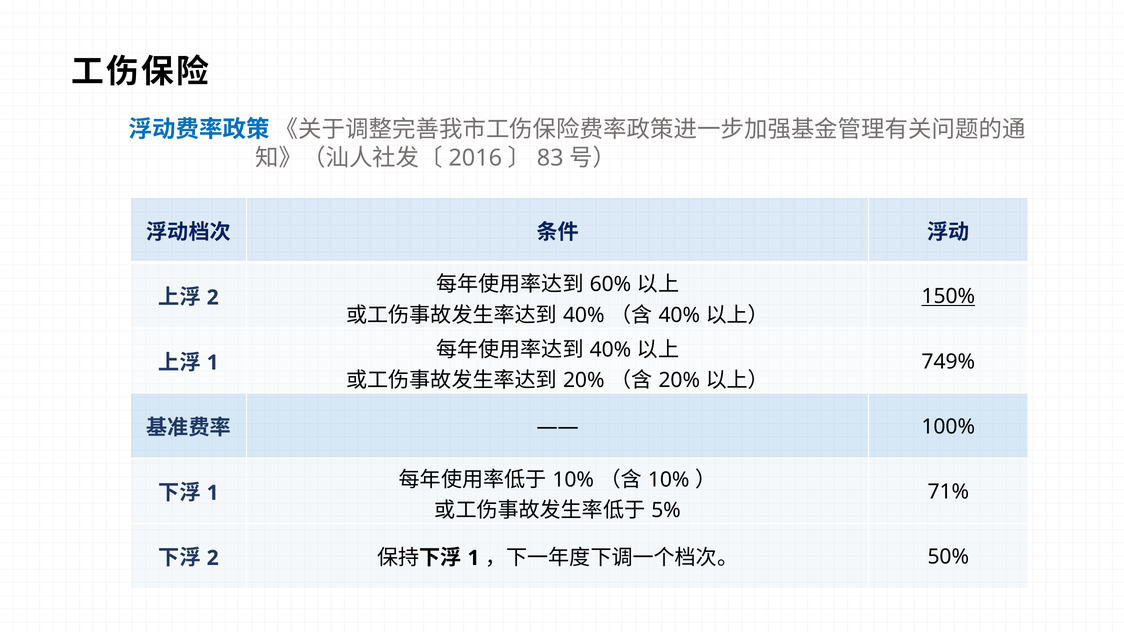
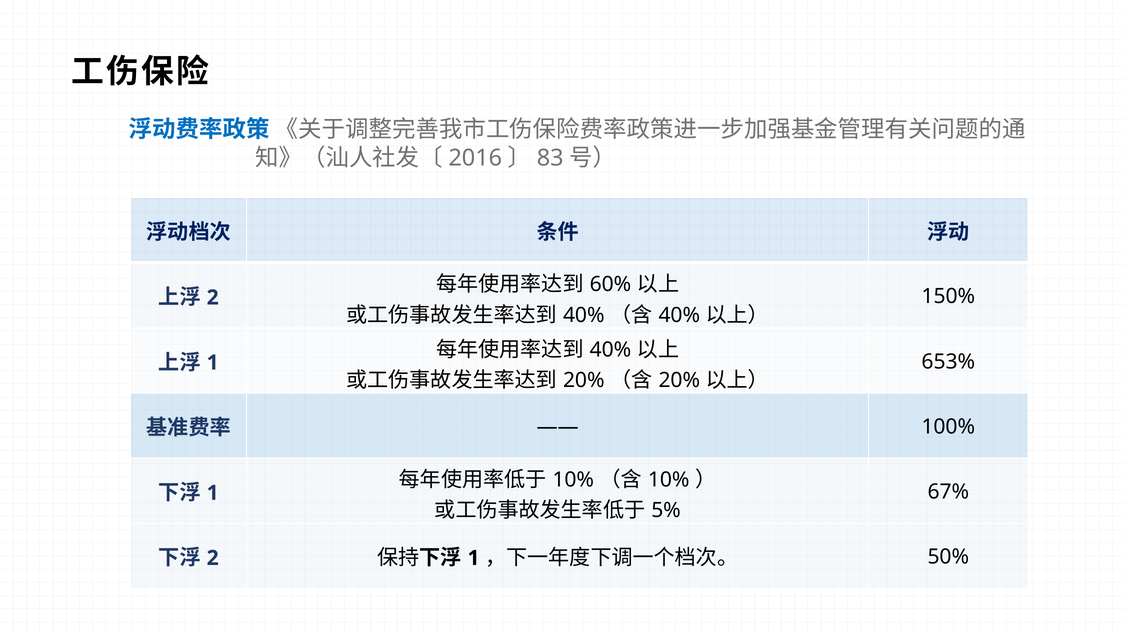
150% underline: present -> none (948, 297)
749%: 749% -> 653% (948, 362)
71%: 71% -> 67% (948, 492)
